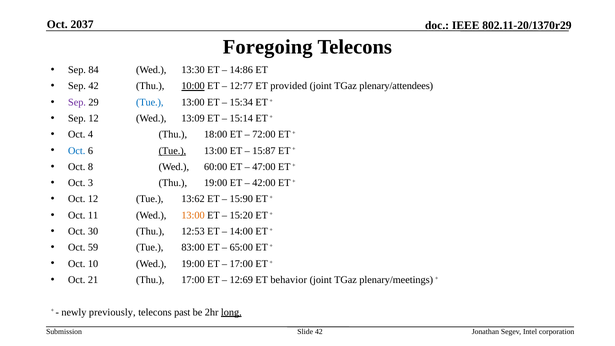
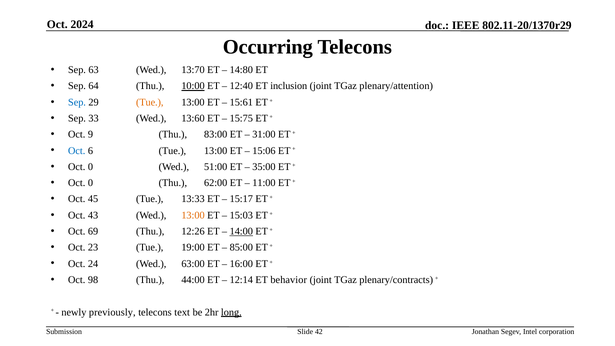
2037: 2037 -> 2024 (82, 24)
Foregoing: Foregoing -> Occurring (268, 47)
84: 84 -> 63 (94, 70)
13:30: 13:30 -> 13:70 (193, 70)
14:86: 14:86 -> 14:80 (241, 70)
Sep 42: 42 -> 64 (94, 86)
12:77: 12:77 -> 12:40 (241, 86)
provided: provided -> inclusion (289, 86)
plenary/attendees: plenary/attendees -> plenary/attention (396, 86)
Sep colour: purple -> blue (77, 102)
Tue colour: blue -> orange (150, 102)
15:34: 15:34 -> 15:61 (241, 102)
Sep 12: 12 -> 33 (94, 118)
13:09: 13:09 -> 13:60 (193, 118)
15:14: 15:14 -> 15:75 (241, 118)
4: 4 -> 9 (90, 135)
18:00: 18:00 -> 83:00 (216, 135)
72:00: 72:00 -> 31:00 (264, 135)
Tue underline: present -> none (172, 151)
15:87: 15:87 -> 15:06 (264, 151)
8: 8 -> 0 (90, 167)
60:00: 60:00 -> 51:00 (216, 167)
47:00: 47:00 -> 35:00 (264, 167)
3: 3 -> 0 (90, 183)
Thu 19:00: 19:00 -> 62:00 (216, 183)
42:00: 42:00 -> 11:00 (264, 183)
Oct 12: 12 -> 45 (93, 199)
13:62: 13:62 -> 13:33 (193, 199)
15:90: 15:90 -> 15:17 (241, 199)
11: 11 -> 43 (93, 215)
15:20: 15:20 -> 15:03 (241, 215)
30: 30 -> 69 (93, 231)
12:53: 12:53 -> 12:26 (193, 231)
14:00 underline: none -> present (241, 231)
59: 59 -> 23 (93, 248)
83:00: 83:00 -> 19:00 (193, 248)
65:00: 65:00 -> 85:00 (241, 248)
10: 10 -> 24 (93, 264)
Wed 19:00: 19:00 -> 63:00 (193, 264)
17:00: 17:00 -> 16:00 (241, 264)
21: 21 -> 98 (93, 280)
Thu 17:00: 17:00 -> 44:00 (193, 280)
12:69: 12:69 -> 12:14 (241, 280)
plenary/meetings: plenary/meetings -> plenary/contracts (396, 280)
past: past -> text (182, 312)
